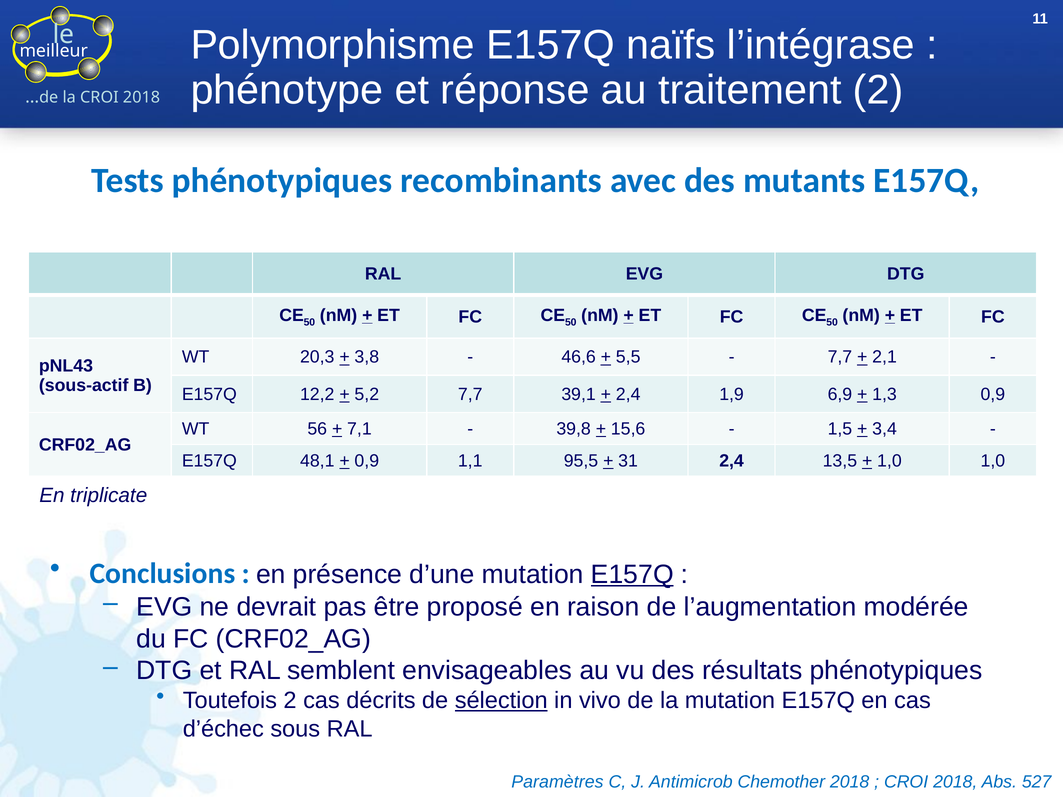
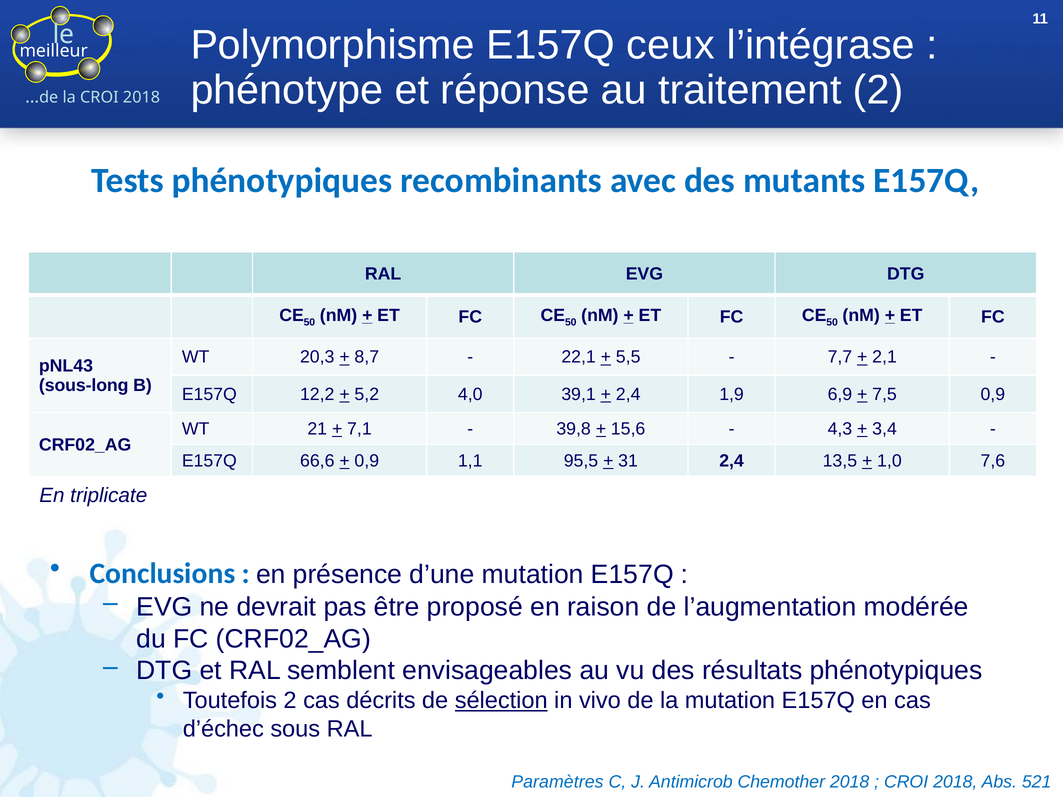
naïfs: naïfs -> ceux (671, 45)
3,8: 3,8 -> 8,7 (367, 357)
46,6: 46,6 -> 22,1 (579, 357)
sous-actif: sous-actif -> sous-long (84, 386)
5,2 7,7: 7,7 -> 4,0 (470, 394)
1,3: 1,3 -> 7,5 (884, 394)
56: 56 -> 21 (317, 429)
1,5: 1,5 -> 4,3 (840, 429)
48,1: 48,1 -> 66,6 (317, 461)
1,0 1,0: 1,0 -> 7,6 (993, 461)
E157Q underline: present -> none (632, 575)
527: 527 -> 521 (1037, 782)
